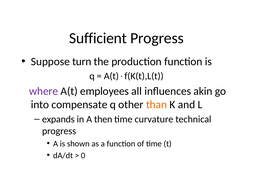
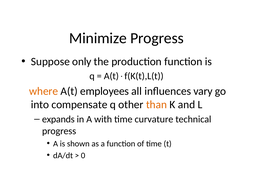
Sufficient: Sufficient -> Minimize (98, 38)
turn: turn -> only (82, 62)
where colour: purple -> orange (44, 91)
akin: akin -> vary (203, 91)
then: then -> with (103, 119)
